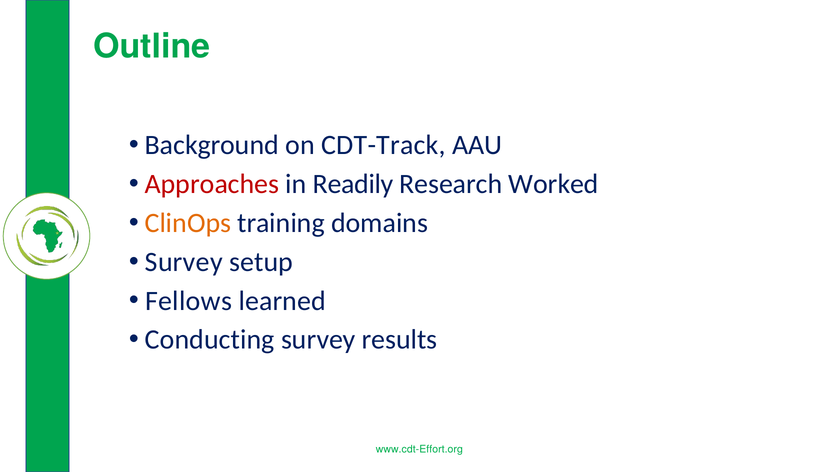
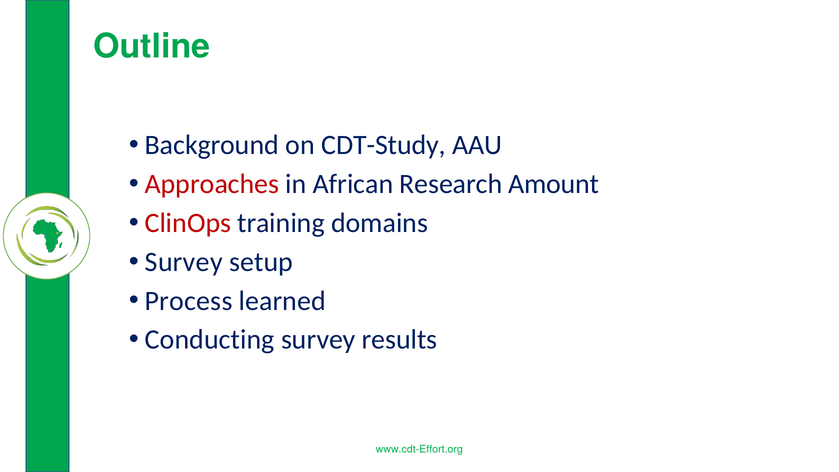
CDT-Track: CDT-Track -> CDT-Study (384, 145)
Readily: Readily -> African (353, 184)
Worked: Worked -> Amount (554, 184)
ClinOps colour: orange -> red (188, 223)
Fellows: Fellows -> Process (189, 301)
